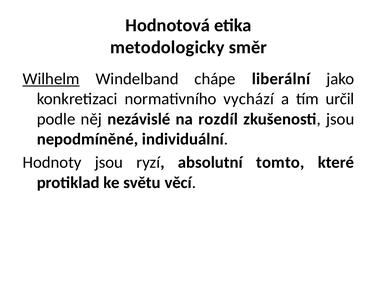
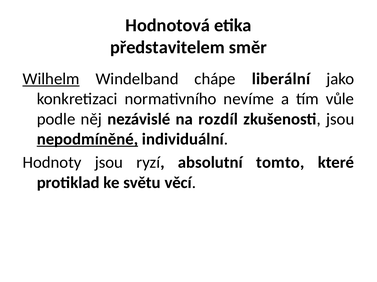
metodologicky: metodologicky -> představitelem (167, 47)
vychází: vychází -> nevíme (249, 99)
určil: určil -> vůle (340, 99)
nepodmíněné underline: none -> present (87, 139)
